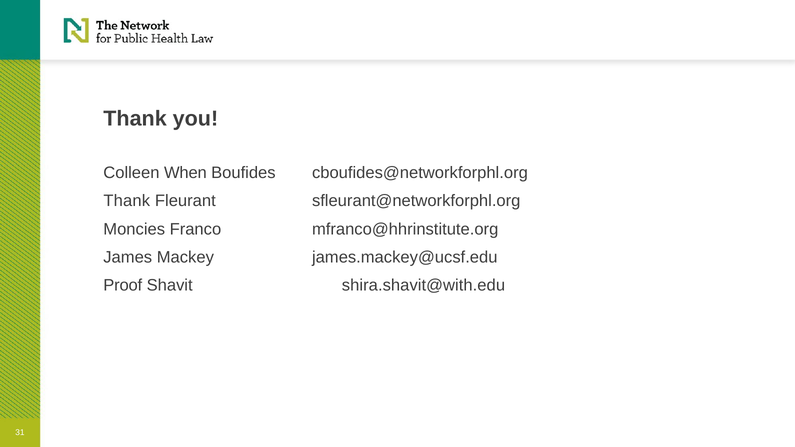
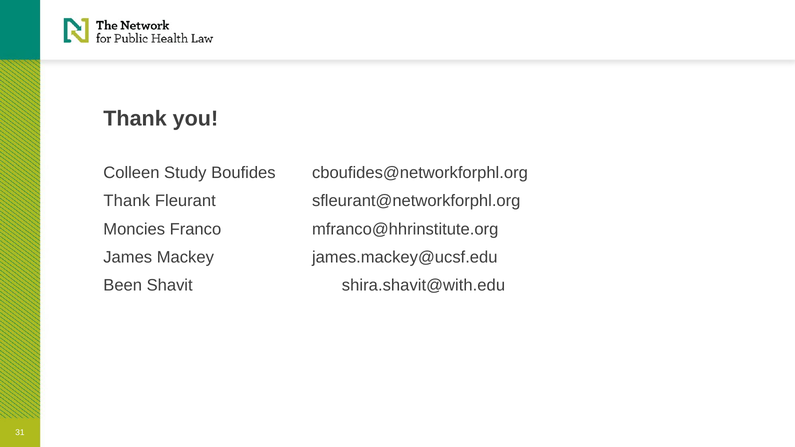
When: When -> Study (185, 173)
Proof: Proof -> Been (123, 285)
